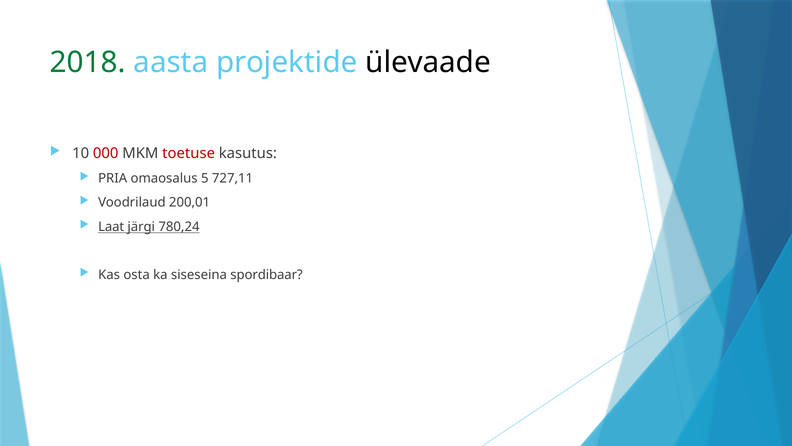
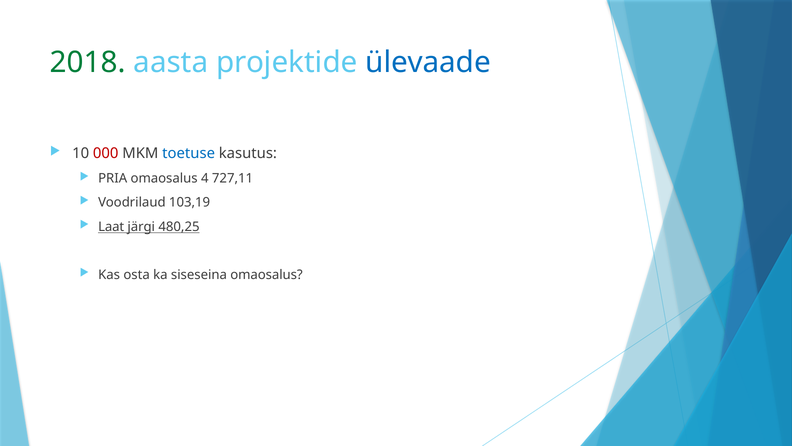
ülevaade colour: black -> blue (428, 62)
toetuse colour: red -> blue (189, 153)
5: 5 -> 4 (205, 178)
200,01: 200,01 -> 103,19 (190, 202)
780,24: 780,24 -> 480,25 (179, 226)
siseseina spordibaar: spordibaar -> omaosalus (267, 275)
